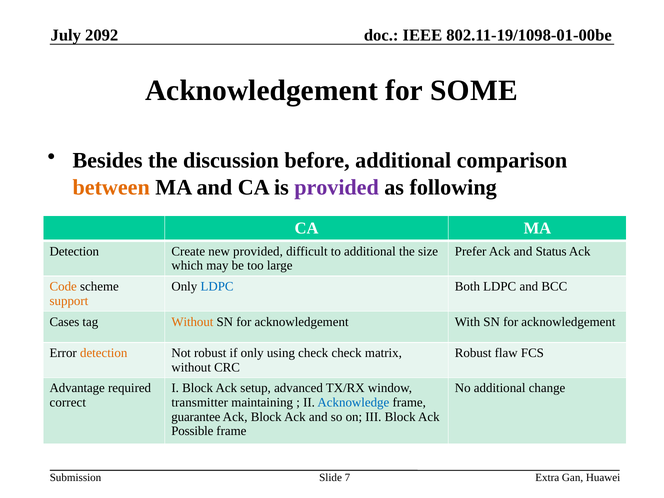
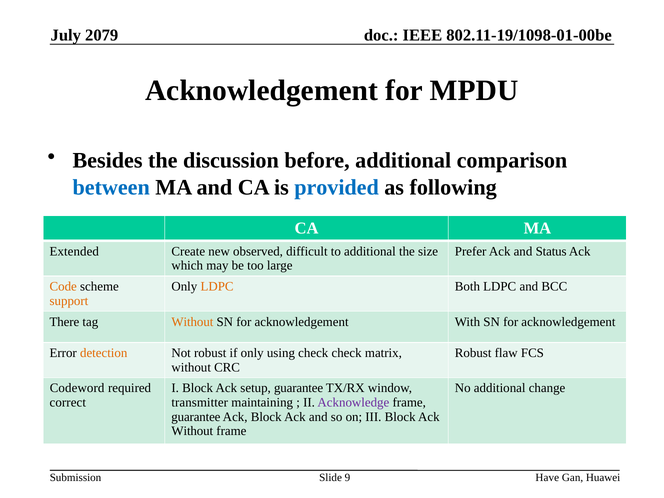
2092: 2092 -> 2079 (102, 35)
SOME: SOME -> MPDU (474, 91)
between colour: orange -> blue (111, 187)
provided colour: purple -> blue (337, 187)
Detection: Detection -> Extended (74, 251)
new provided: provided -> observed (258, 251)
LDPC colour: blue -> orange (217, 287)
Cases: Cases -> There (64, 322)
Advantage: Advantage -> Codeword (77, 388)
setup advanced: advanced -> guarantee (299, 388)
Acknowledge colour: blue -> purple (353, 402)
Possible: Possible -> Without (192, 431)
Extra: Extra -> Have (547, 478)
7: 7 -> 9 (347, 478)
